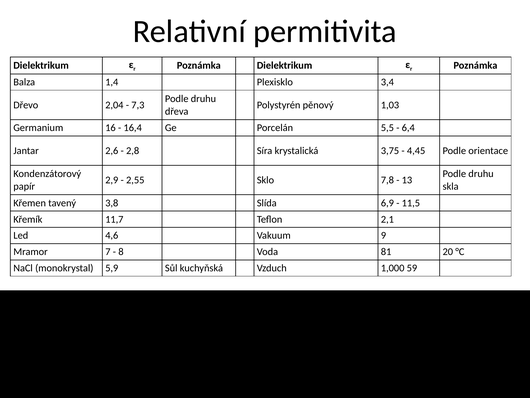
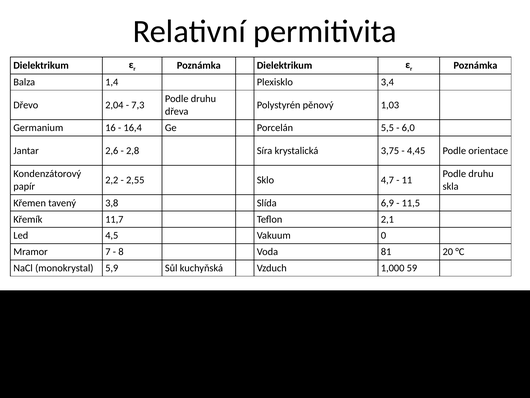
6,4: 6,4 -> 6,0 (408, 128)
2,9: 2,9 -> 2,2 (112, 180)
7,8: 7,8 -> 4,7 (387, 180)
13: 13 -> 11 (407, 180)
4,6: 4,6 -> 4,5 (112, 235)
9: 9 -> 0 (384, 235)
